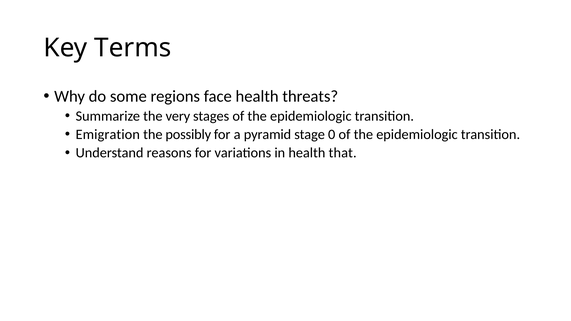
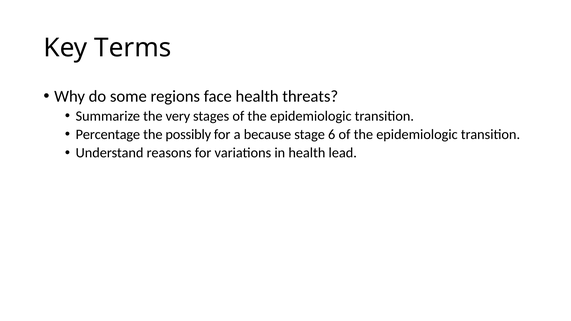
Emigration: Emigration -> Percentage (108, 135)
pyramid: pyramid -> because (267, 135)
0: 0 -> 6 (332, 135)
that: that -> lead (343, 153)
